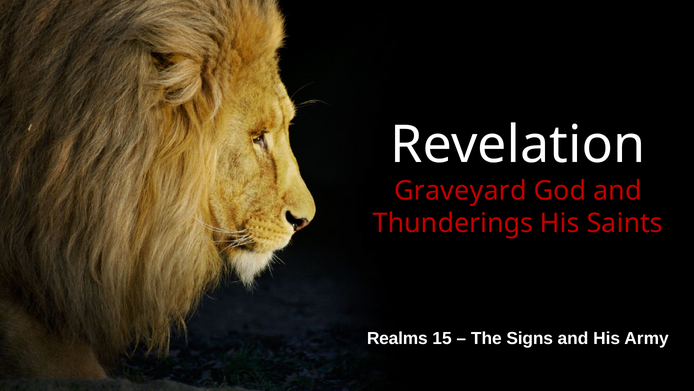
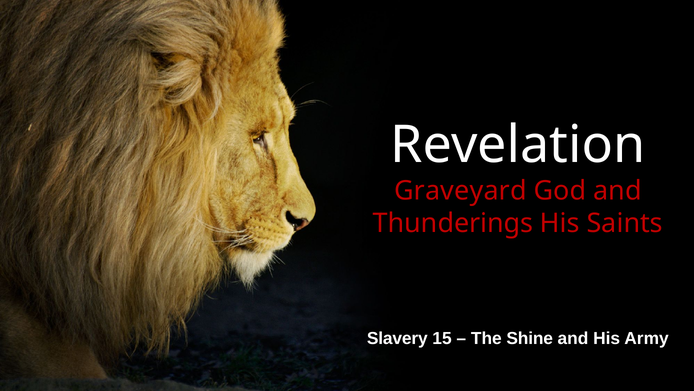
Realms: Realms -> Slavery (397, 338)
Signs: Signs -> Shine (530, 338)
